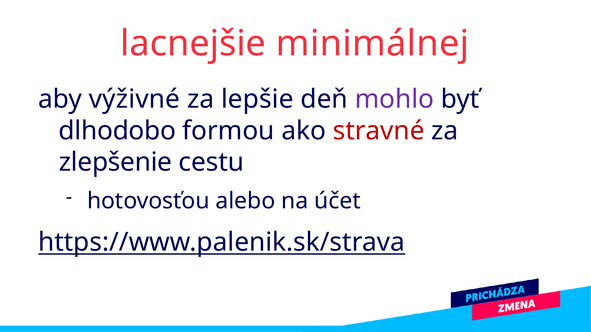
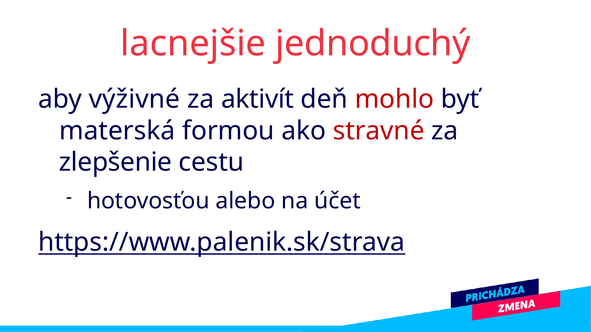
minimálnej: minimálnej -> jednoduchý (373, 44)
lepšie: lepšie -> aktivít (258, 99)
mohlo colour: purple -> red (394, 99)
dlhodobo: dlhodobo -> materská (117, 131)
